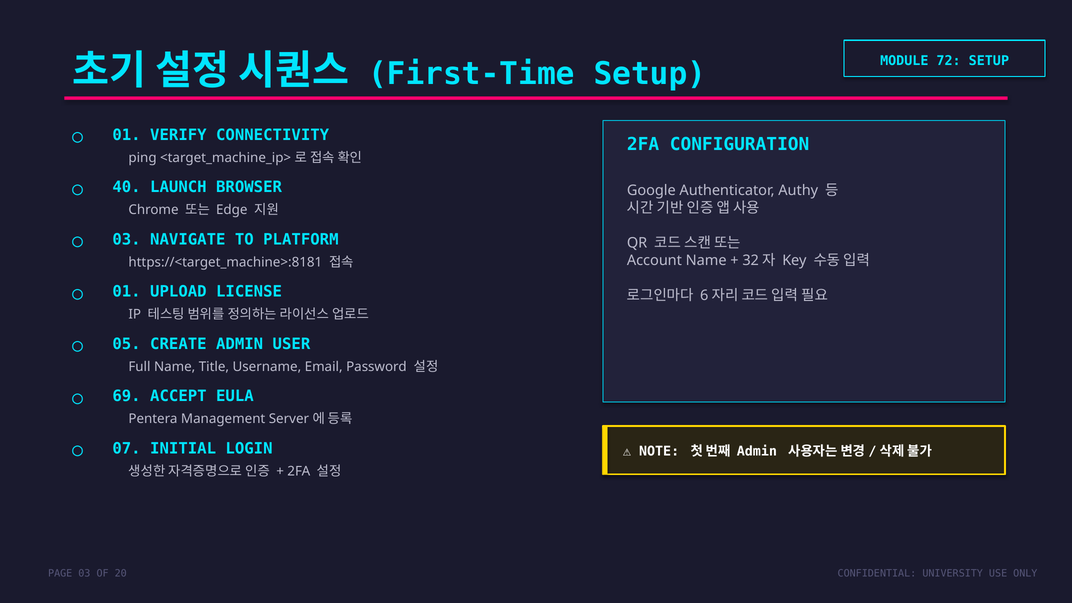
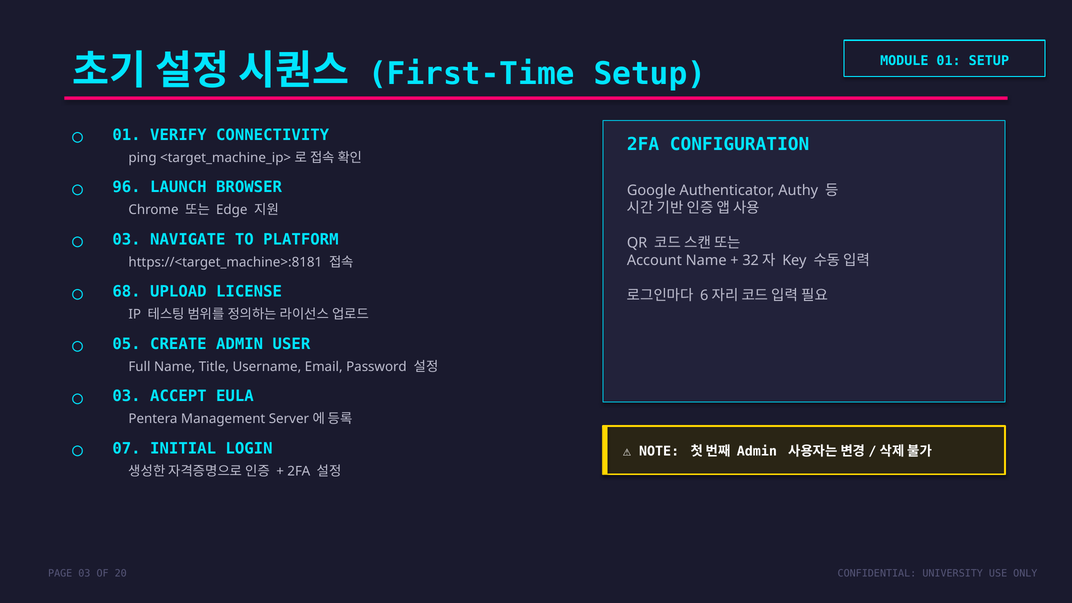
MODULE 72: 72 -> 01 (949, 61)
40: 40 -> 96 (126, 187)
01: 01 -> 68 (126, 292)
69: 69 -> 03 (126, 396)
